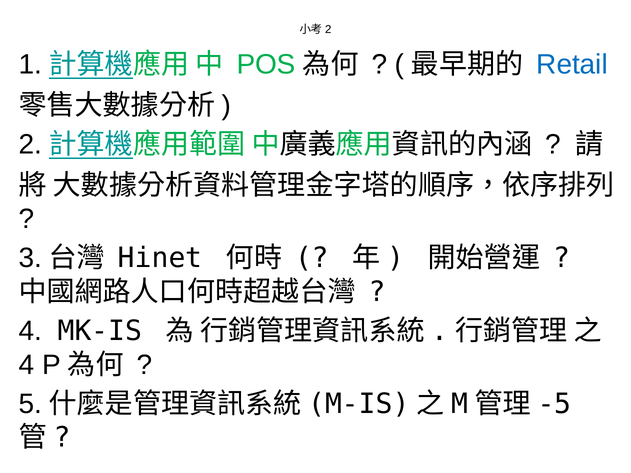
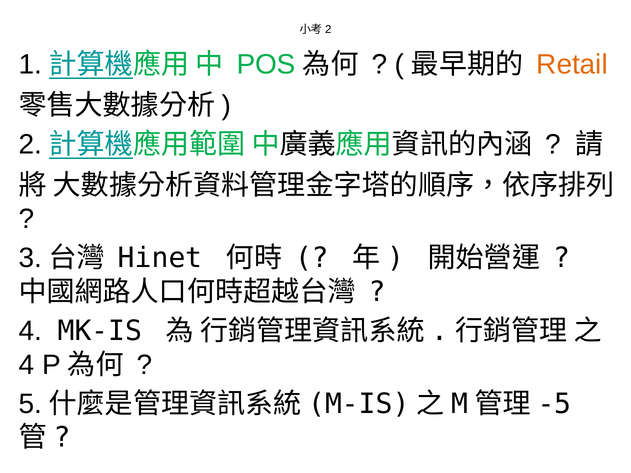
Retail colour: blue -> orange (572, 65)
